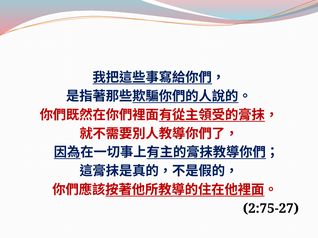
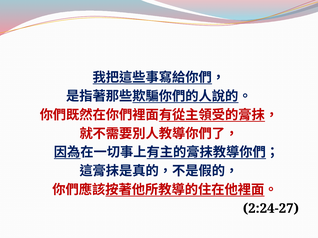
2:75-27: 2:75-27 -> 2:24-27 (271, 209)
